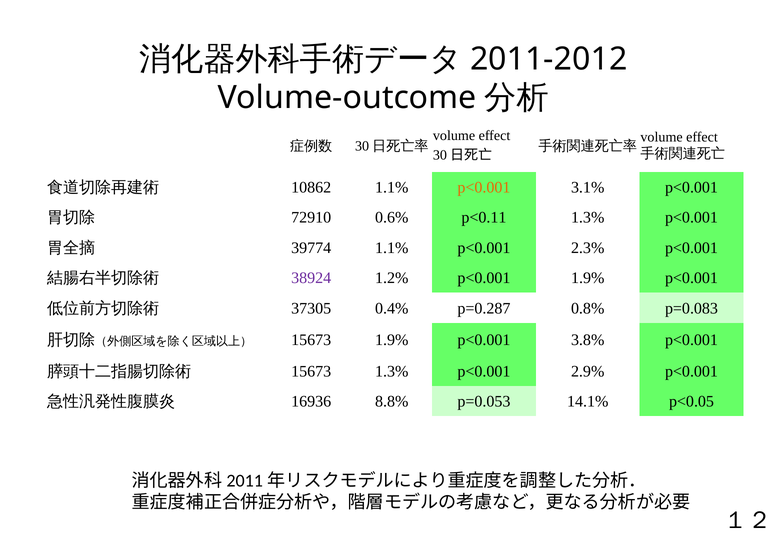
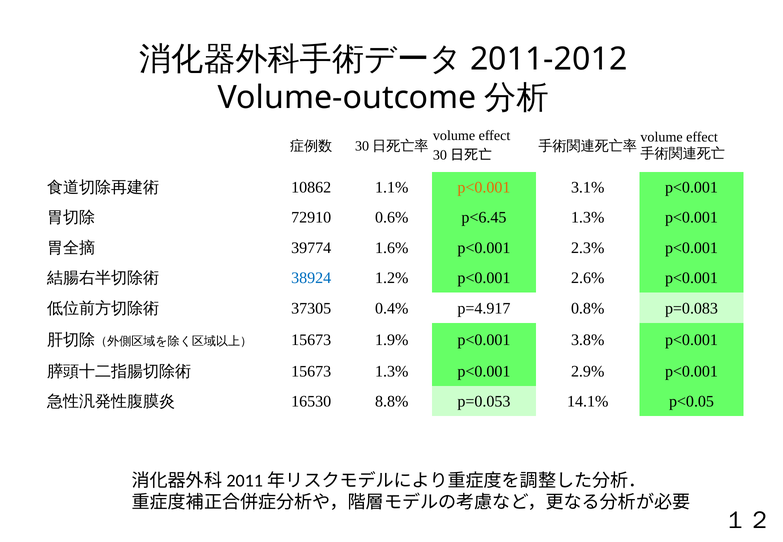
p<0.11: p<0.11 -> p<6.45 (484, 218)
39774 1.1%: 1.1% -> 1.6% (392, 248)
38924 colour: purple -> blue (311, 278)
p<0.001 1.9%: 1.9% -> 2.6% (588, 278)
p=0.287: p=0.287 -> p=4.917 (484, 308)
16936: 16936 -> 16530 (311, 402)
